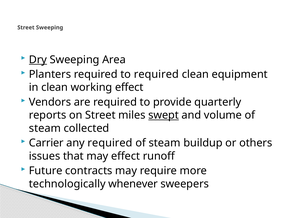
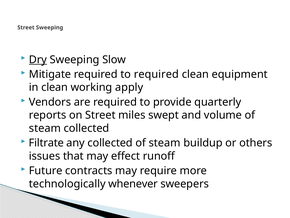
Area: Area -> Slow (114, 59)
Planters: Planters -> Mitigate (50, 74)
working effect: effect -> apply (129, 87)
swept underline: present -> none (164, 115)
Carrier: Carrier -> Filtrate (46, 143)
any required: required -> collected (110, 143)
